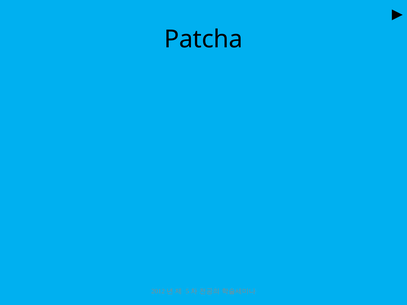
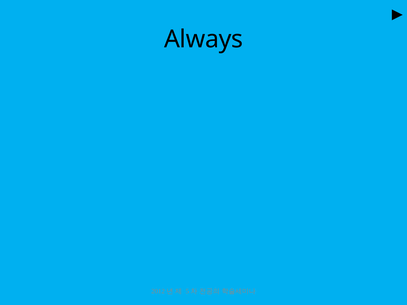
Patcha: Patcha -> Always (204, 39)
